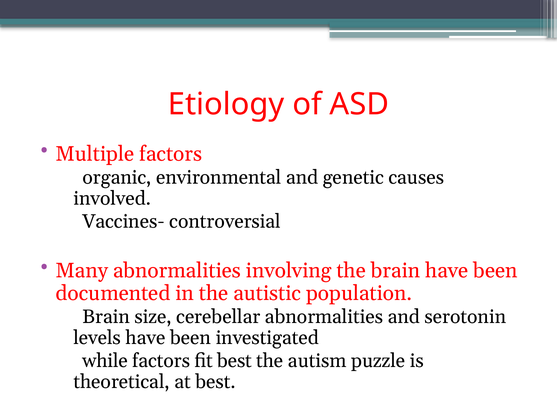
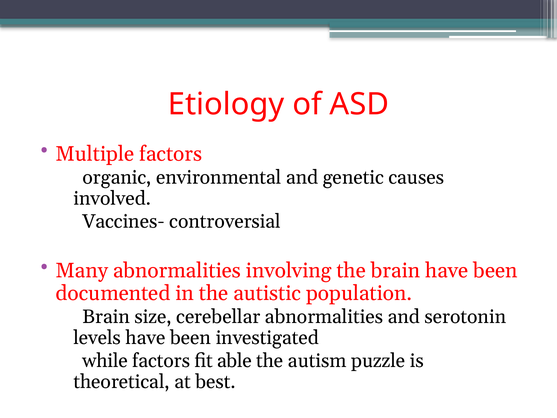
fit best: best -> able (235, 361)
